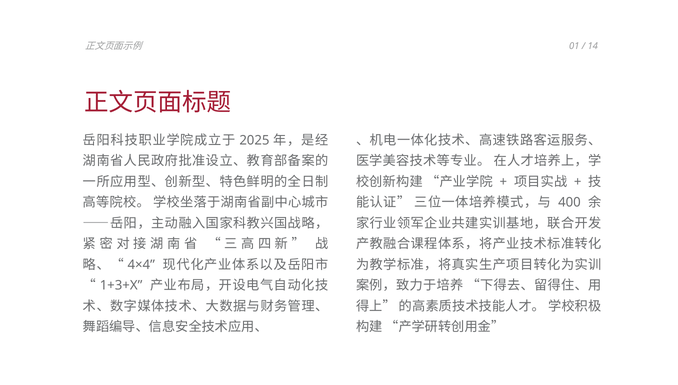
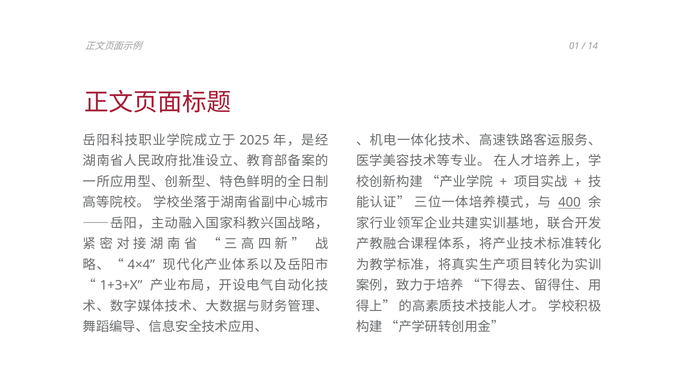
400 underline: none -> present (569, 202)
